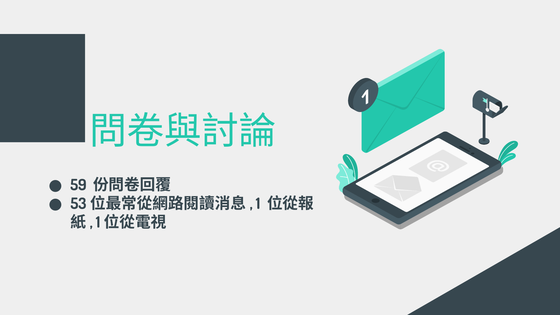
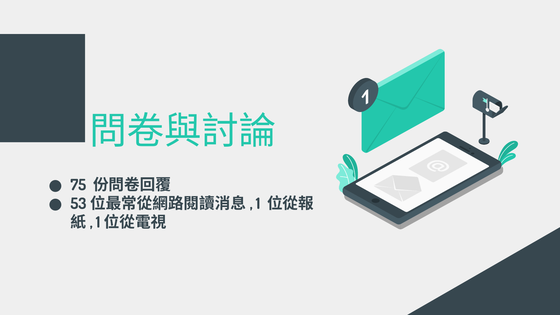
59: 59 -> 75 (78, 185)
